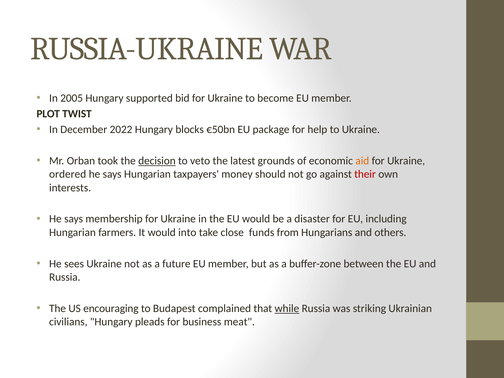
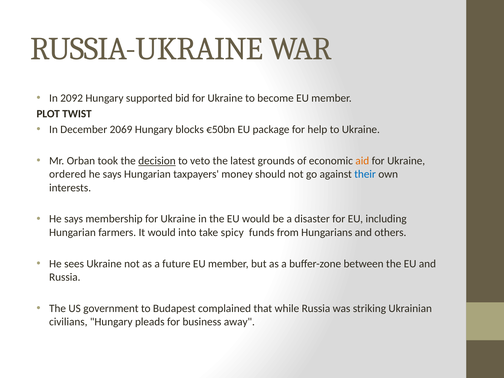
2005: 2005 -> 2092 (72, 98)
2022: 2022 -> 2069 (121, 130)
their colour: red -> blue (365, 174)
close: close -> spicy (232, 232)
encouraging: encouraging -> government (111, 308)
while underline: present -> none (287, 308)
meat: meat -> away (239, 322)
